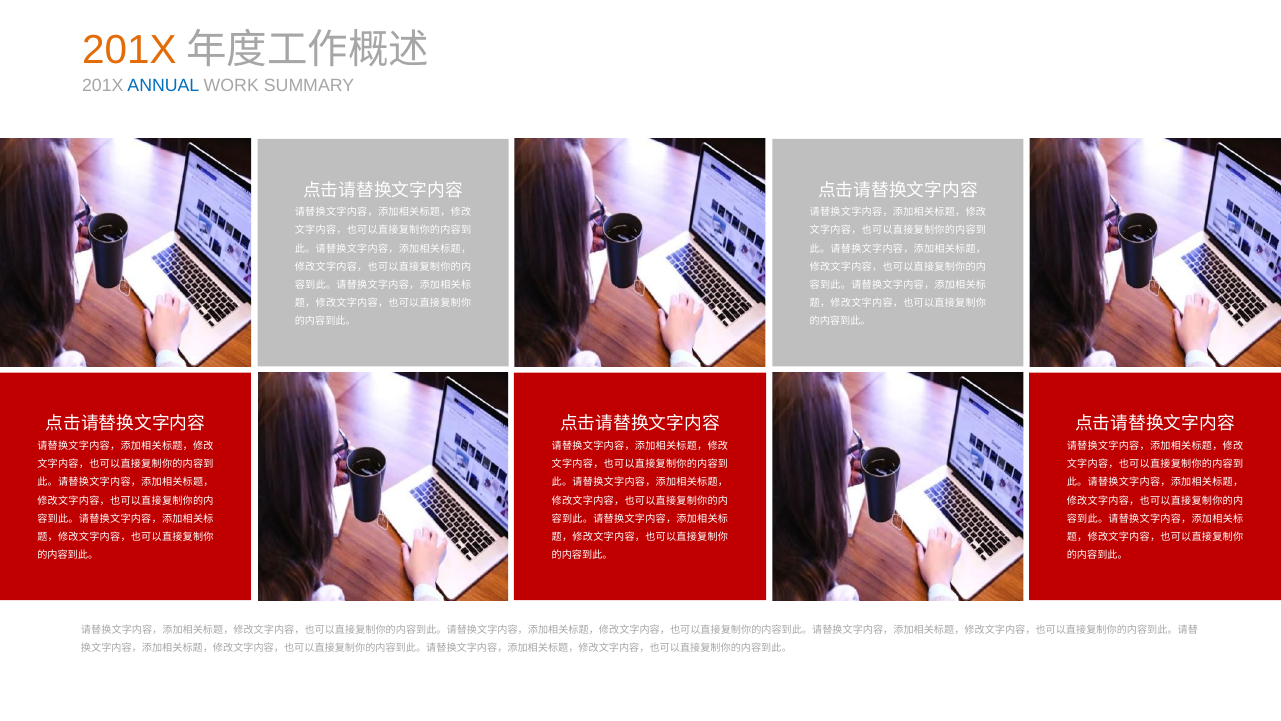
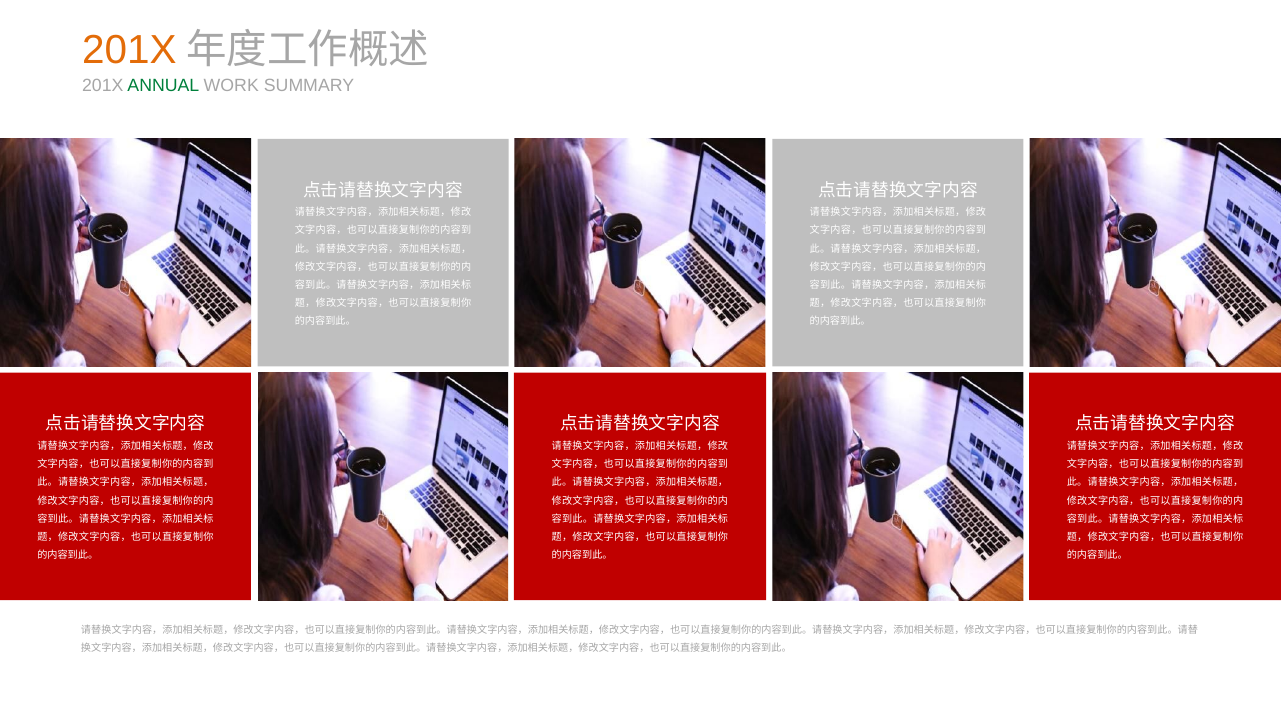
ANNUAL colour: blue -> green (163, 86)
